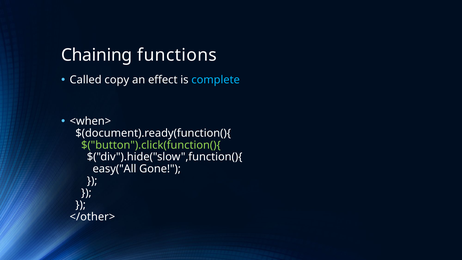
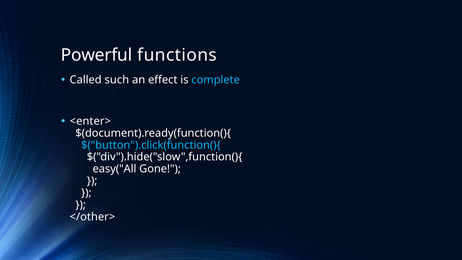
Chaining: Chaining -> Powerful (97, 55)
copy: copy -> such (117, 80)
<when>: <when> -> <enter> (90, 121)
$("button").click(function(){ colour: light green -> light blue (151, 145)
